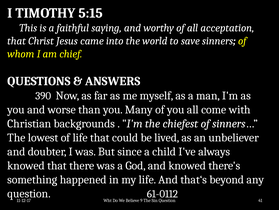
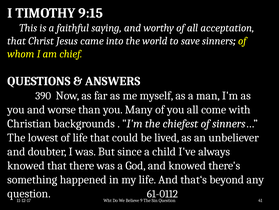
5:15: 5:15 -> 9:15 (91, 13)
